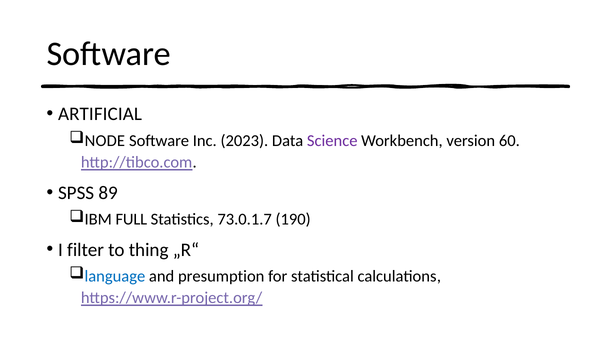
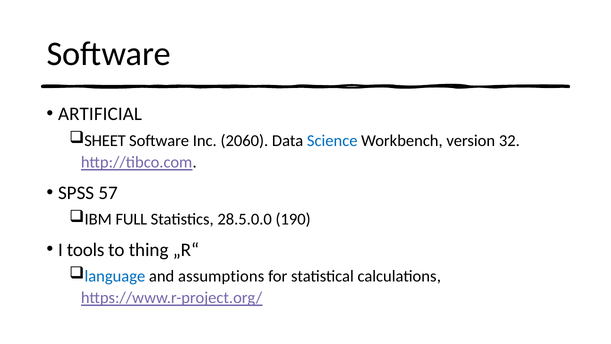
NODE: NODE -> SHEET (105, 140)
2023: 2023 -> 2060 (244, 140)
Science colour: purple -> blue (332, 140)
60: 60 -> 32 (509, 140)
89: 89 -> 57 (108, 193)
73.0.1.7: 73.0.1.7 -> 28.5.0.0 (245, 219)
filter: filter -> tools (86, 249)
presumption: presumption -> assumptions (221, 276)
